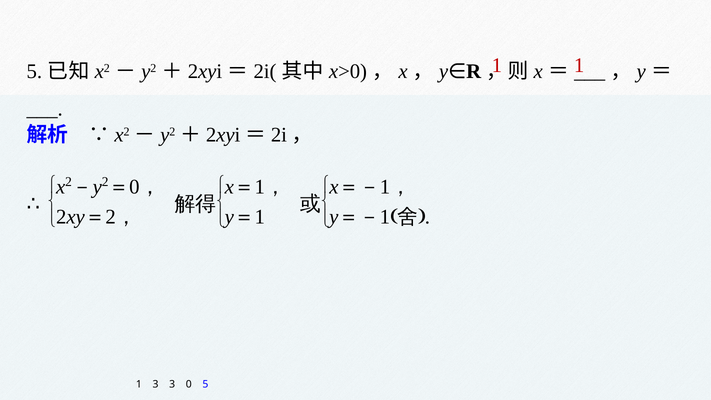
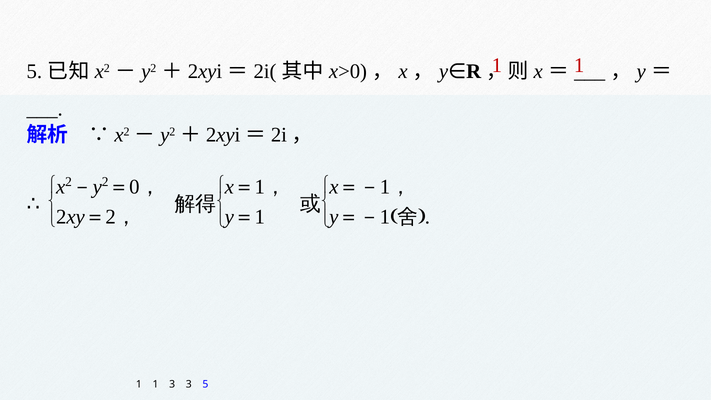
3: 3 -> 1 (156, 384)
3 0: 0 -> 3 (189, 384)
